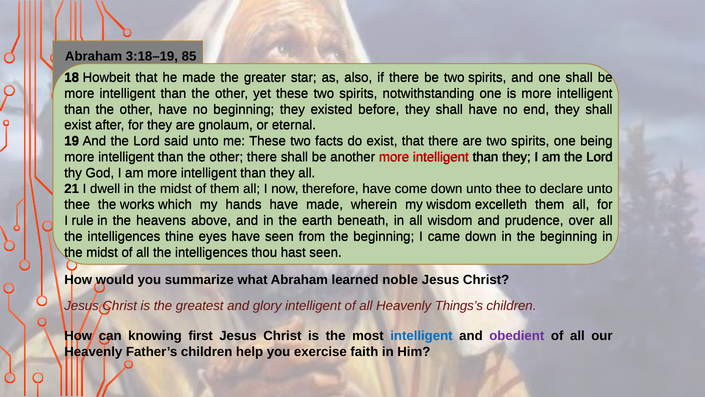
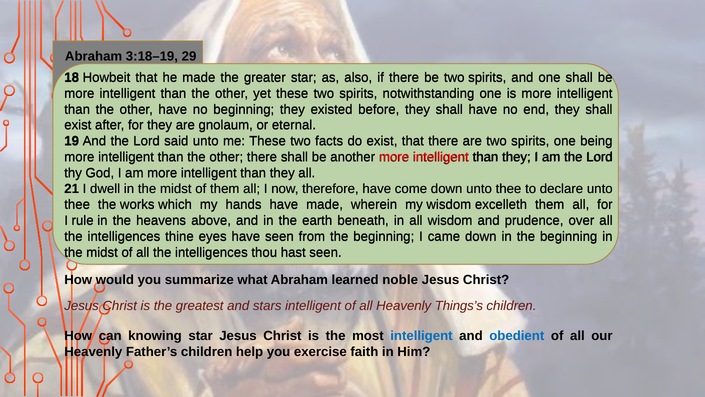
85: 85 -> 29 (189, 57)
glory: glory -> stars (267, 306)
knowing first: first -> star (201, 336)
obedient colour: purple -> blue (517, 336)
